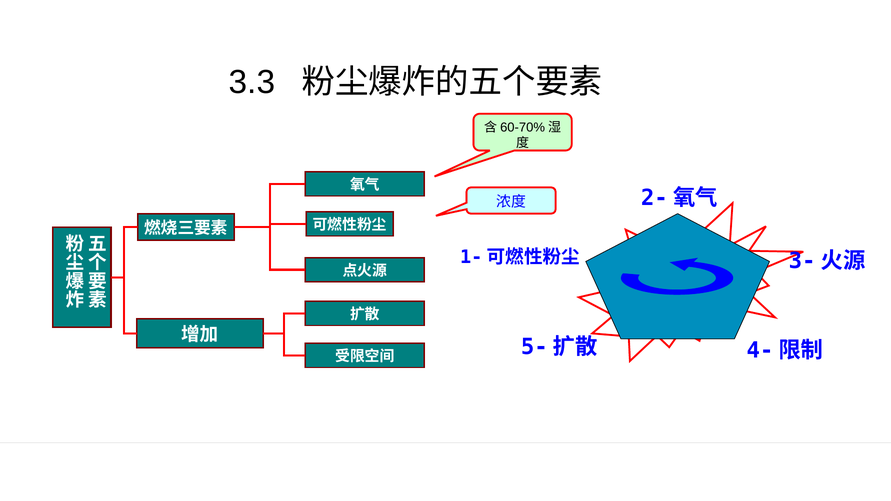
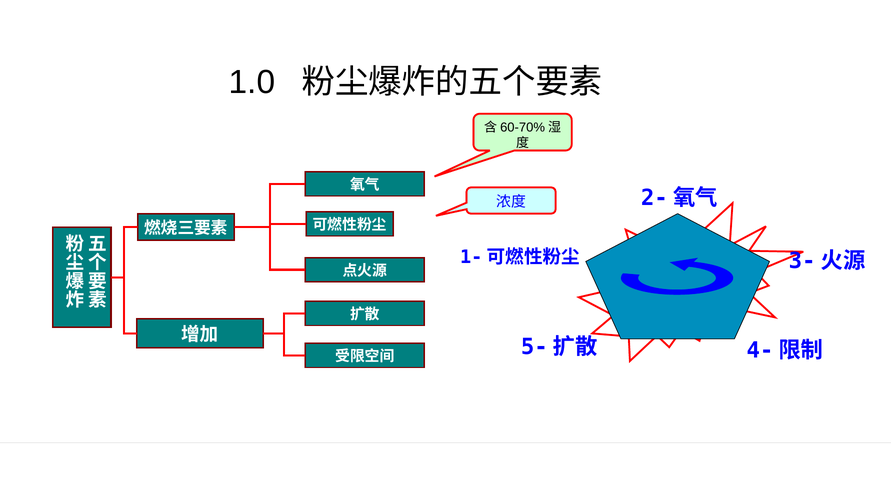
3.3: 3.3 -> 1.0 (252, 82)
